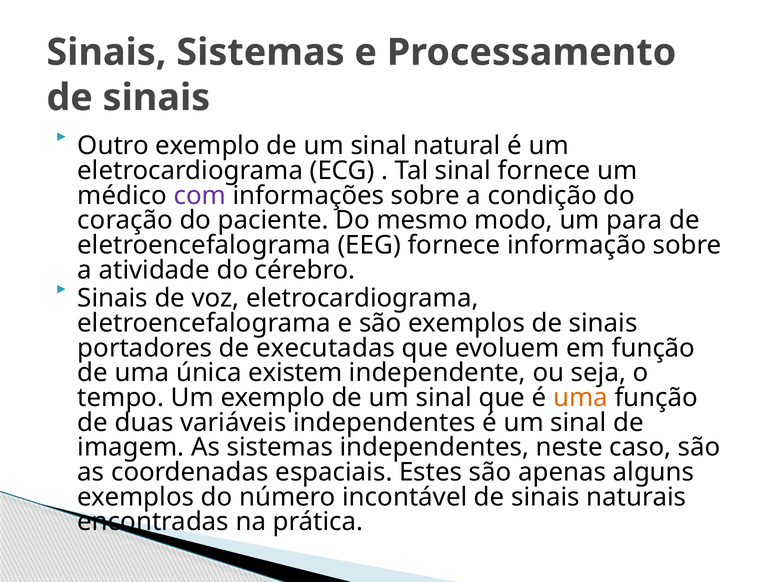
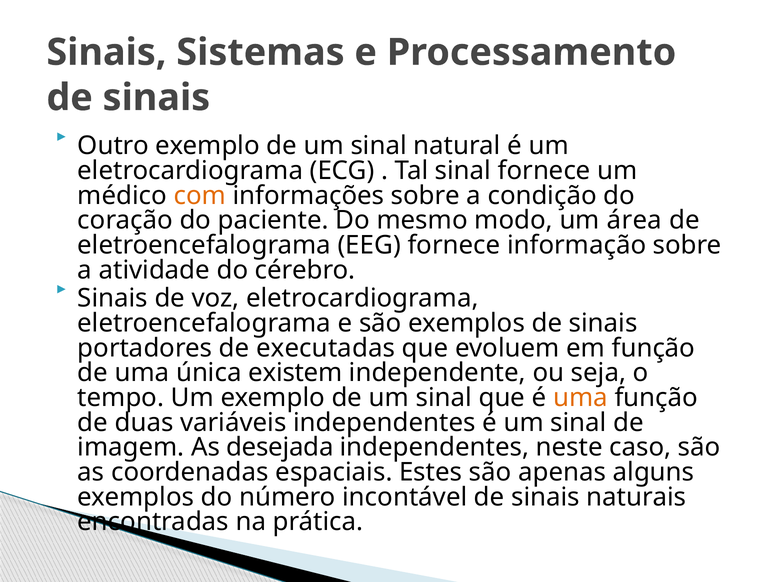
com colour: purple -> orange (200, 196)
para: para -> área (634, 220)
As sistemas: sistemas -> desejada (280, 447)
